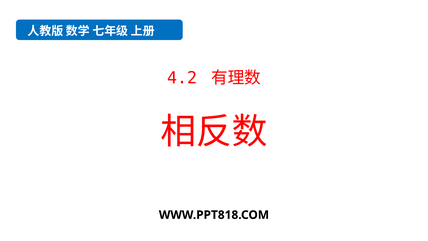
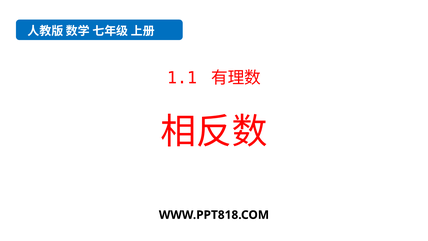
4.2: 4.2 -> 1.1 (182, 78)
